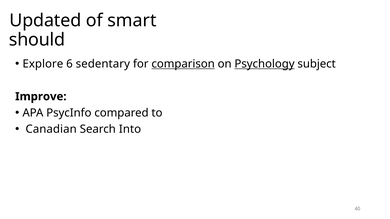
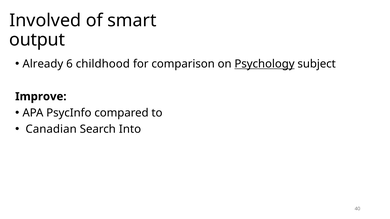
Updated: Updated -> Involved (45, 21)
should: should -> output (37, 40)
Explore: Explore -> Already (43, 64)
sedentary: sedentary -> childhood (103, 64)
comparison underline: present -> none (183, 64)
